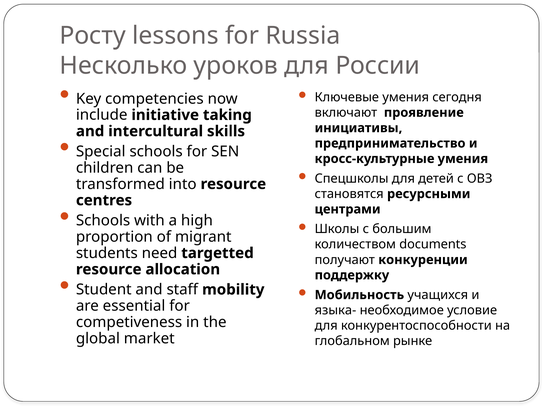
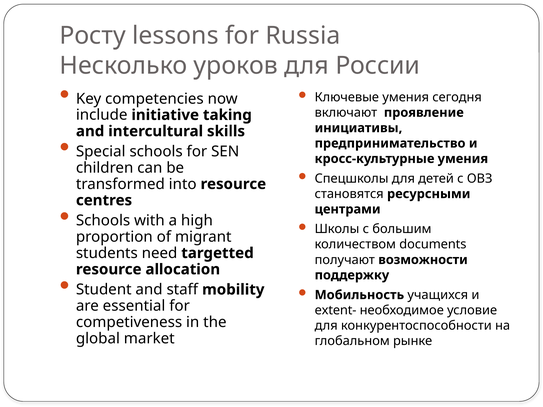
конкуренции: конкуренции -> возможности (423, 260)
языка-: языка- -> extent- (336, 310)
